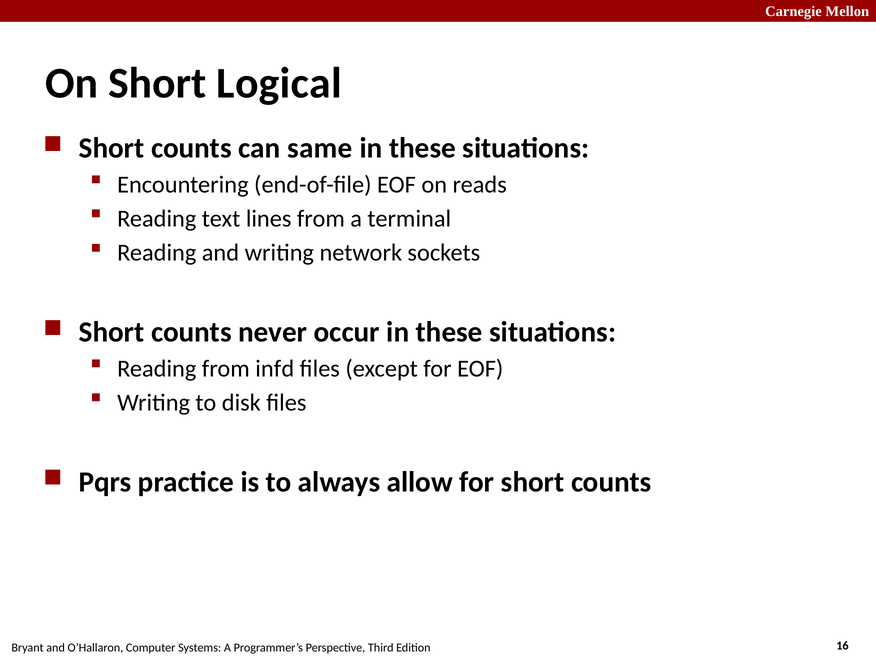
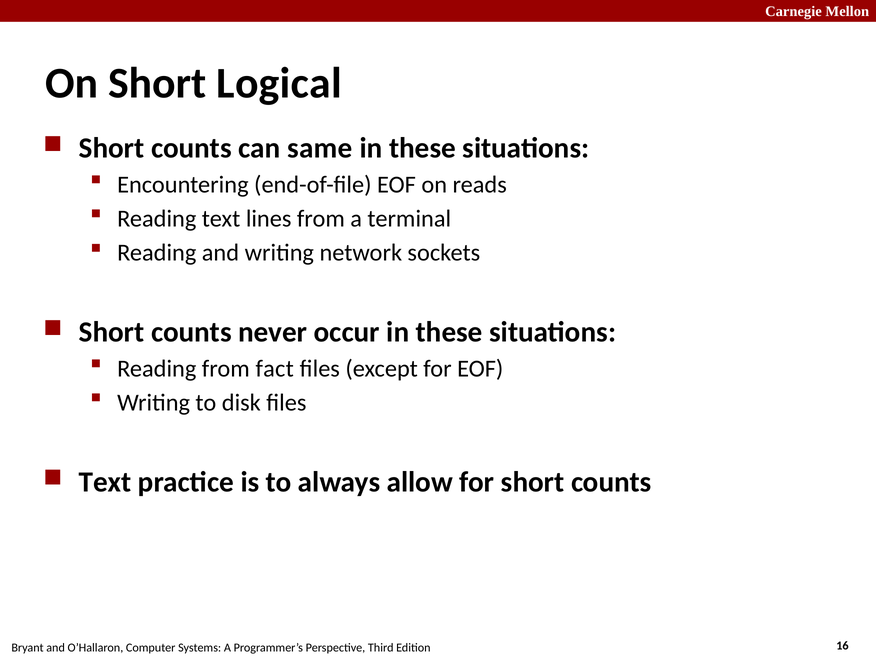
infd: infd -> fact (275, 369)
Pqrs: Pqrs -> Text (105, 482)
